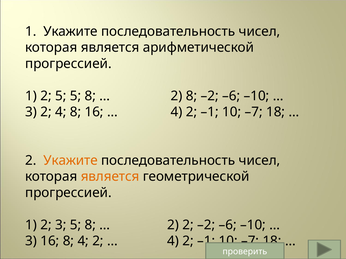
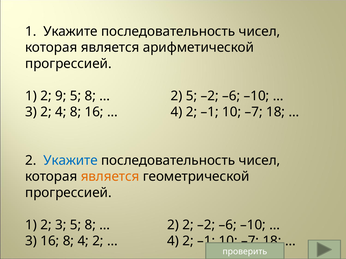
2 5: 5 -> 9 (61, 96)
2 8: 8 -> 5 (192, 96)
Укажите colour: orange -> blue (71, 161)
